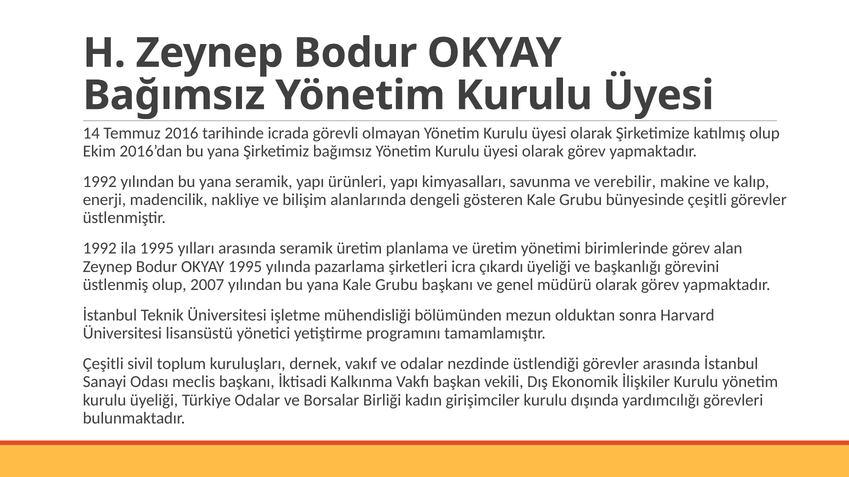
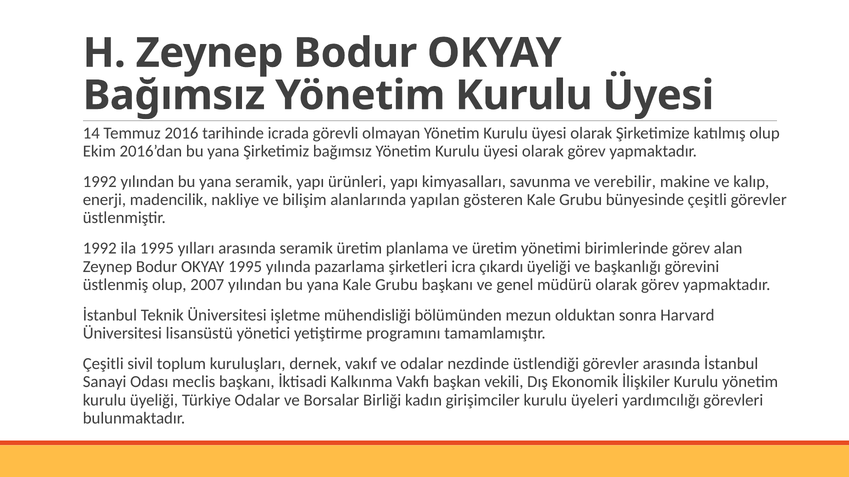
dengeli: dengeli -> yapılan (435, 200)
dışında: dışında -> üyeleri (595, 400)
